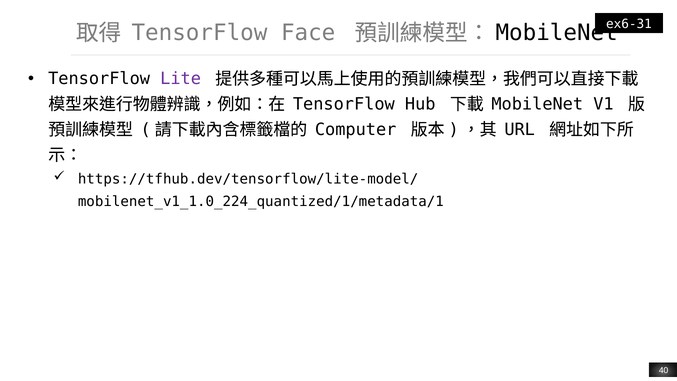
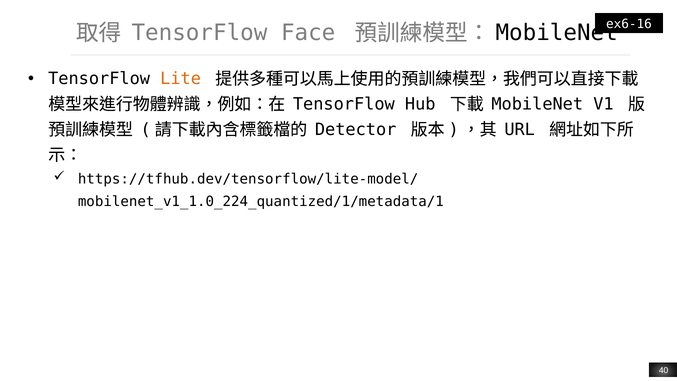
ex6-31: ex6-31 -> ex6-16 (629, 24)
Lite colour: purple -> orange (181, 79)
Computer: Computer -> Detector (356, 130)
